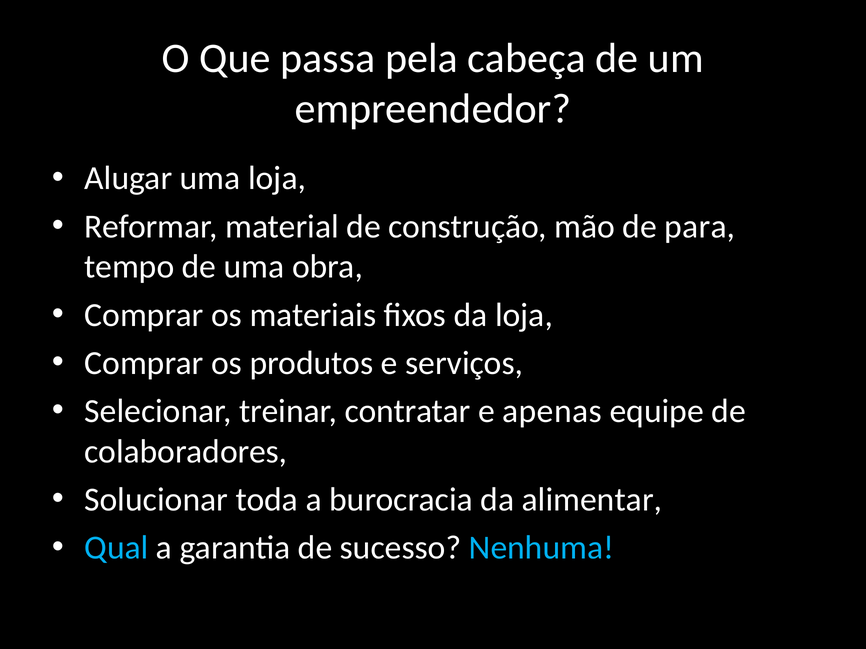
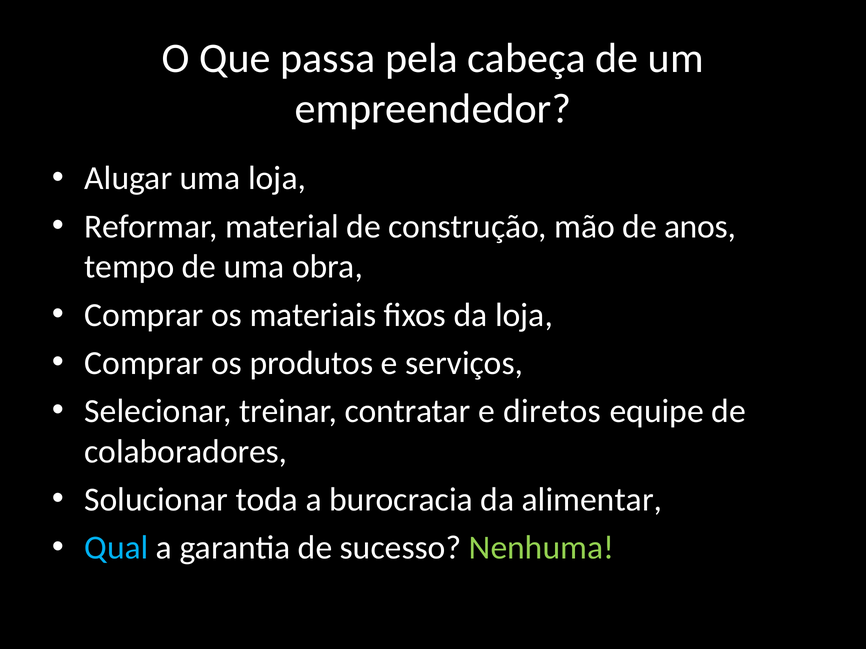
para: para -> anos (700, 227)
apenas: apenas -> diretos (552, 411)
Nenhuma colour: light blue -> light green (542, 548)
